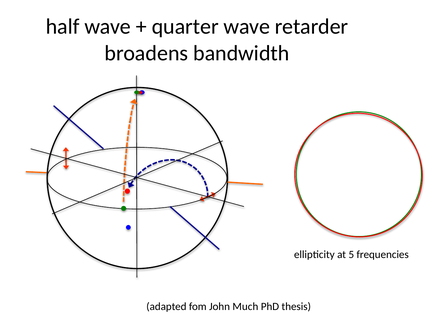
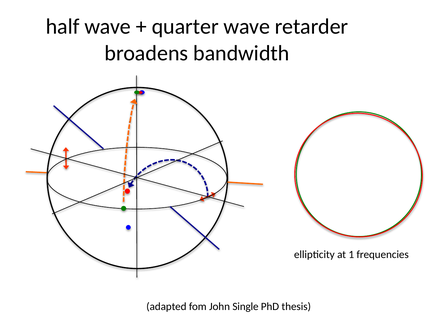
5: 5 -> 1 (351, 255)
Much: Much -> Single (245, 307)
